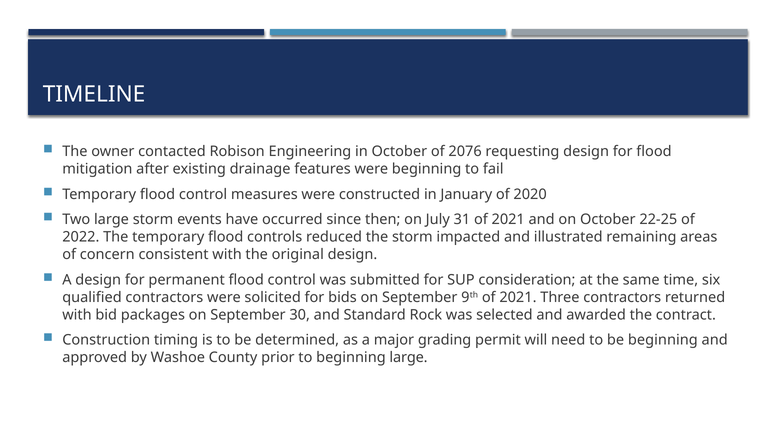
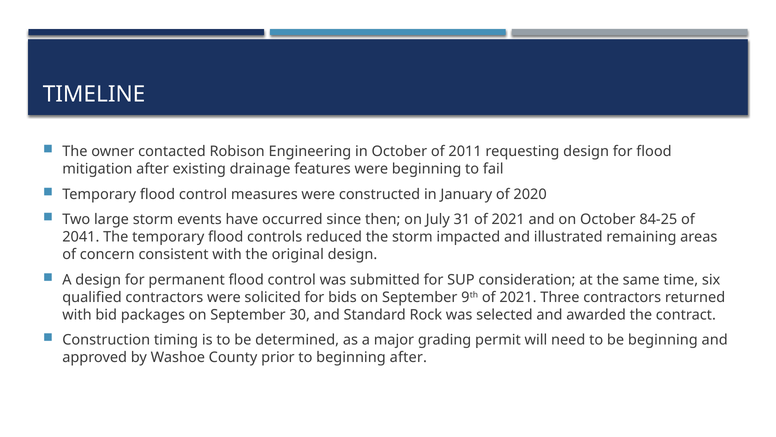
2076: 2076 -> 2011 (465, 151)
22-25: 22-25 -> 84-25 (658, 219)
2022: 2022 -> 2041 (81, 237)
beginning large: large -> after (408, 357)
